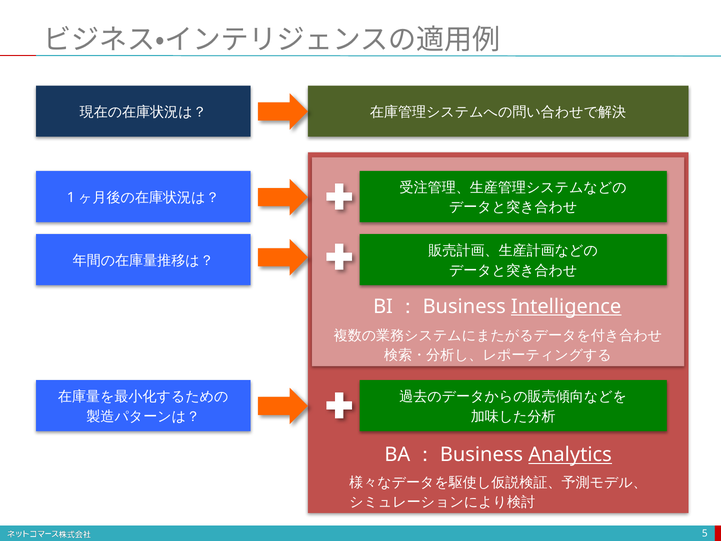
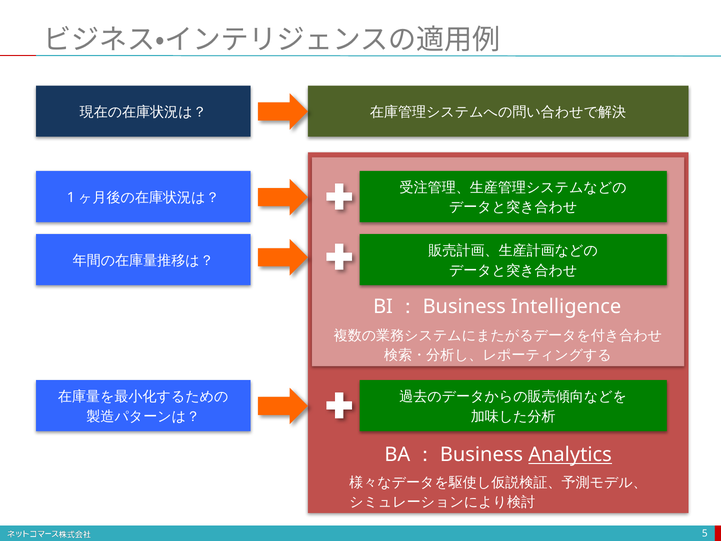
Intelligence underline: present -> none (566, 306)
